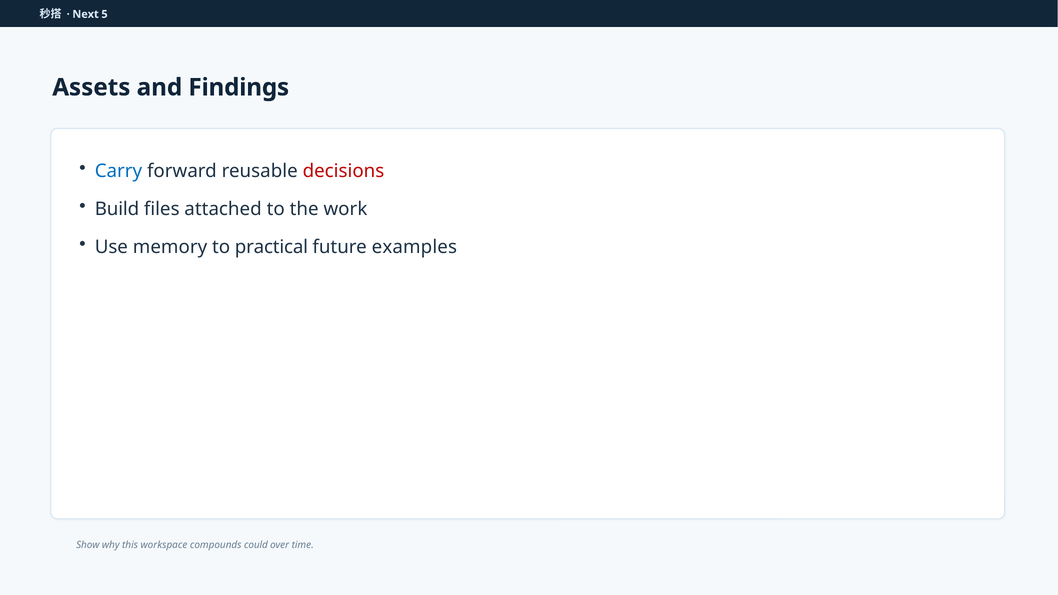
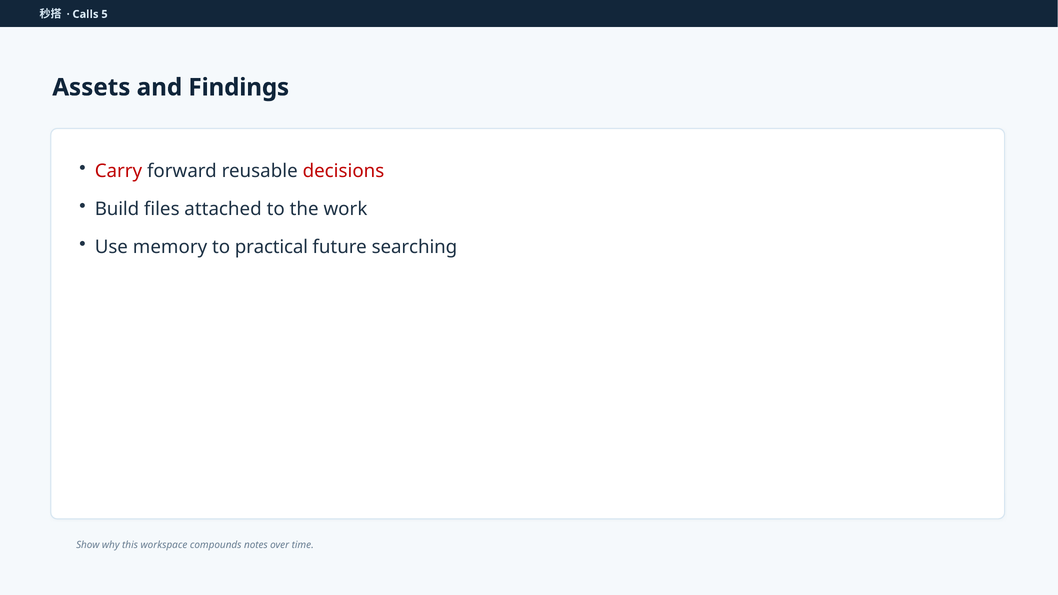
Next: Next -> Calls (85, 14)
Carry colour: blue -> red (118, 171)
examples: examples -> searching (414, 247)
could: could -> notes (256, 545)
